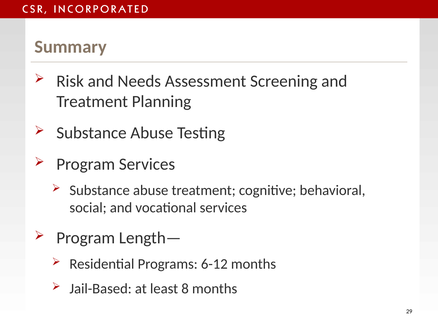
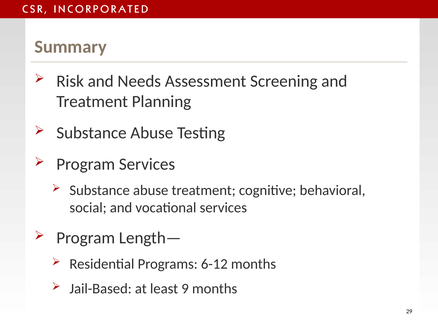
8: 8 -> 9 (185, 289)
